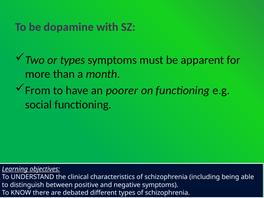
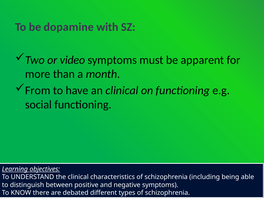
or types: types -> video (73, 60)
an poorer: poorer -> clinical (122, 90)
